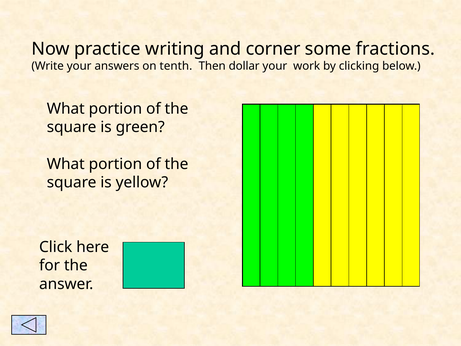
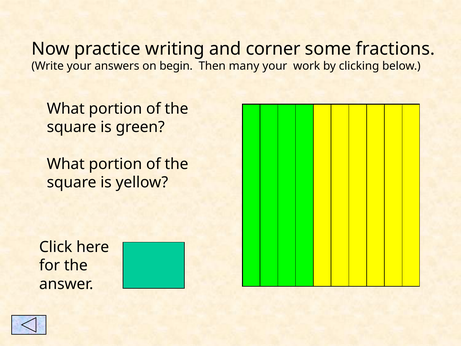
tenth: tenth -> begin (176, 66)
dollar: dollar -> many (244, 66)
